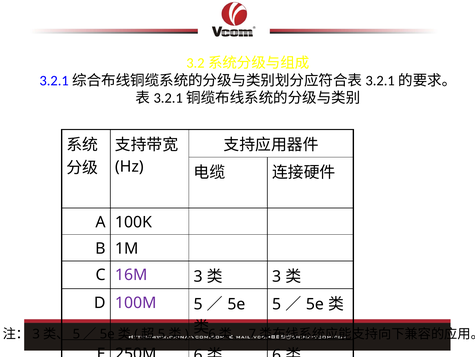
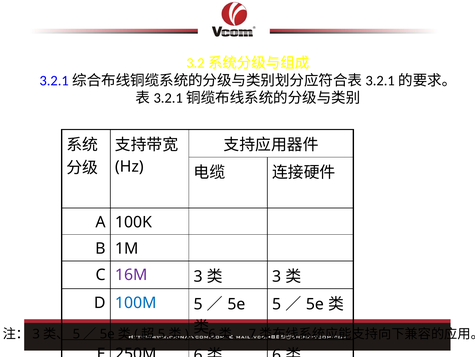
100M colour: purple -> blue (136, 302)
